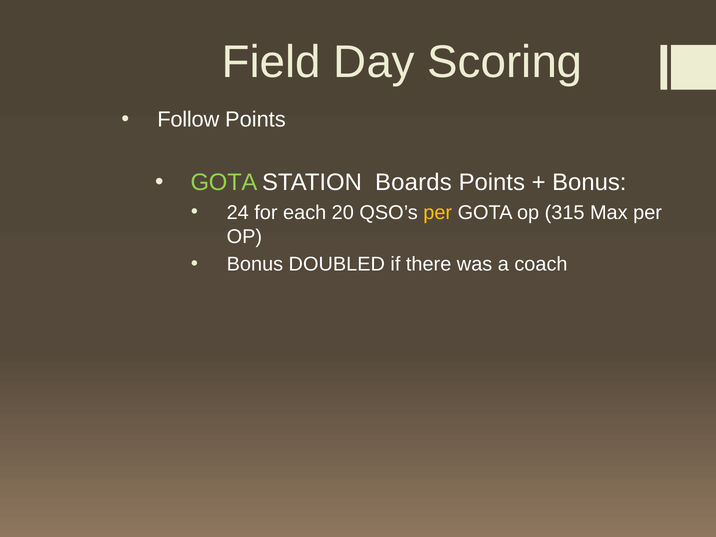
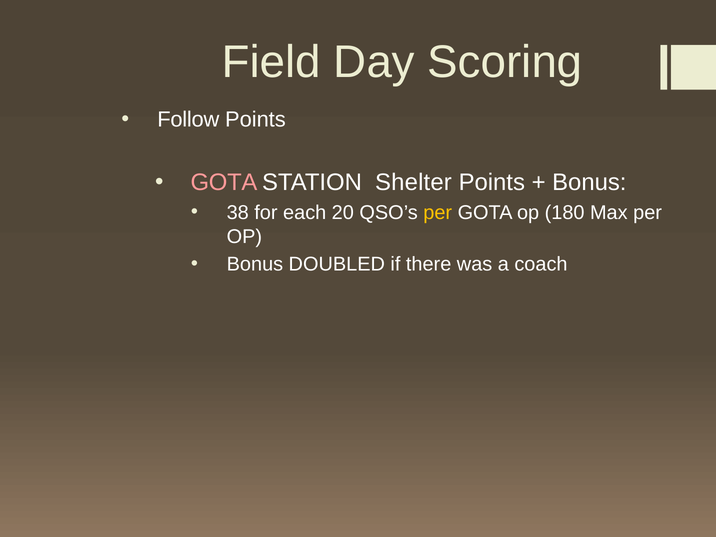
GOTA colour: light green -> pink (224, 183)
Boards: Boards -> Shelter (413, 183)
24: 24 -> 38 (238, 213)
315: 315 -> 180 (565, 213)
